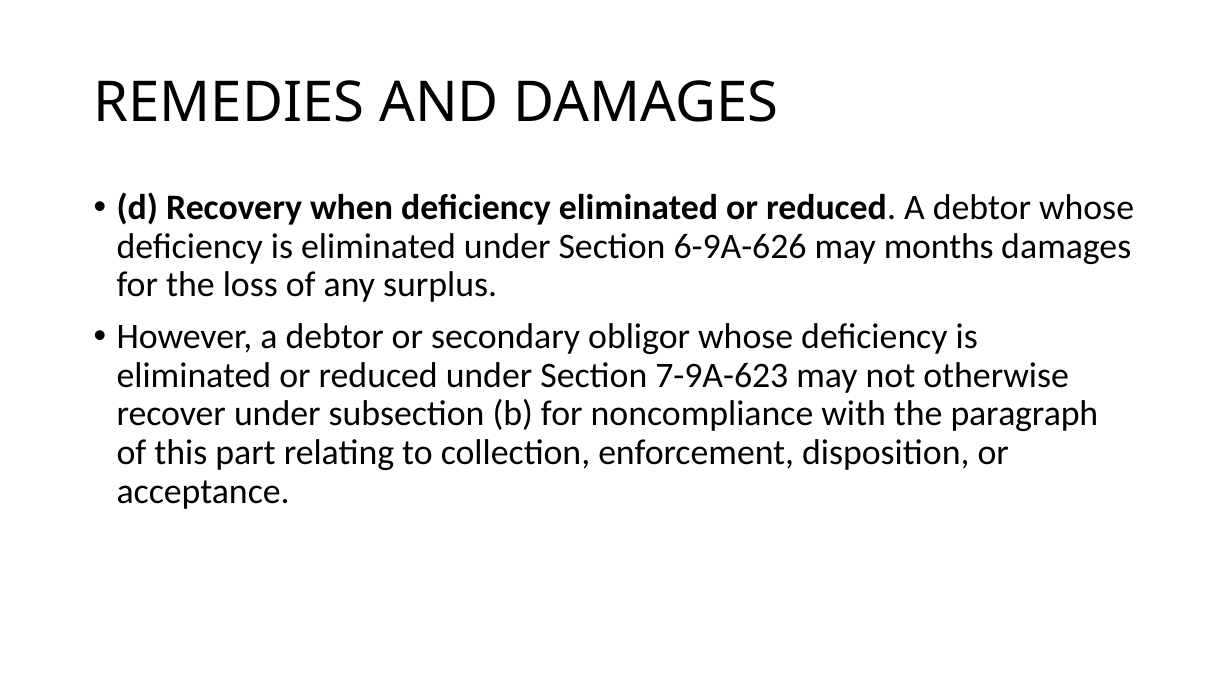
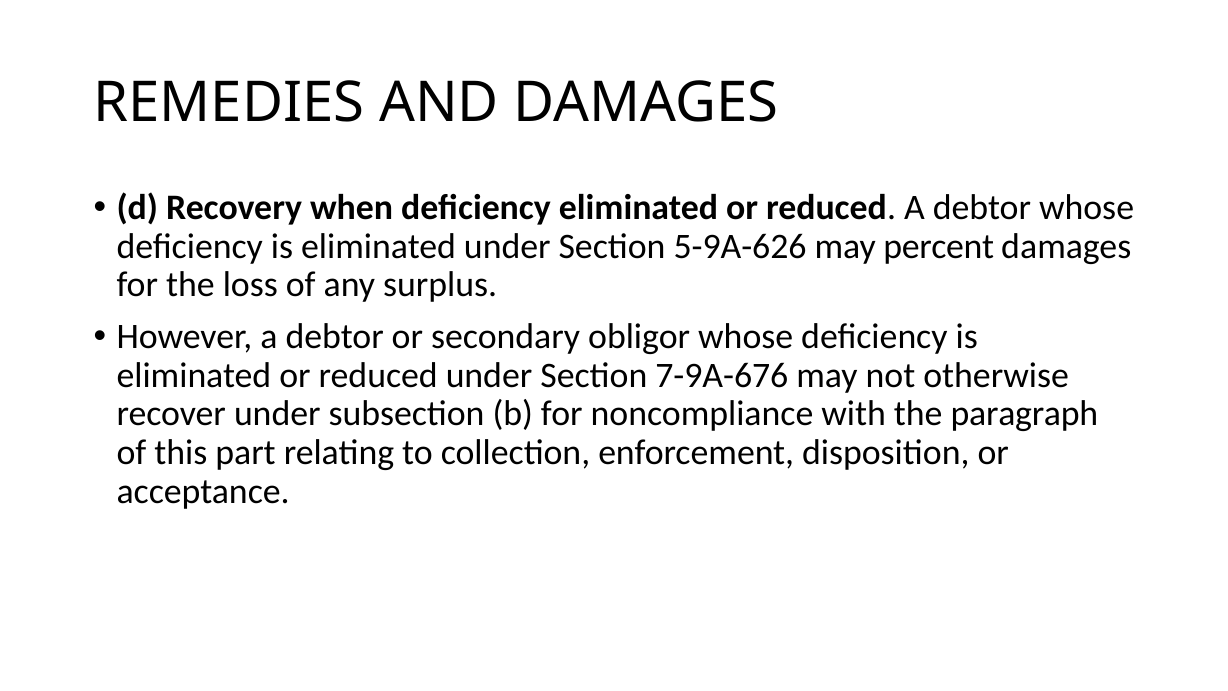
6-9A-626: 6-9A-626 -> 5-9A-626 (740, 246)
months: months -> percent (939, 246)
7-9A-623: 7-9A-623 -> 7-9A-676 (722, 375)
